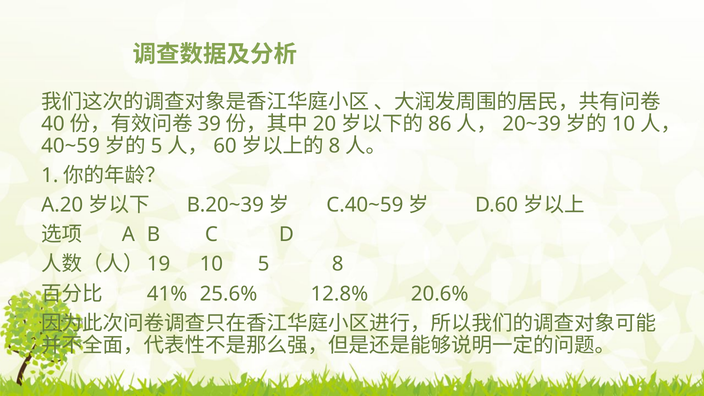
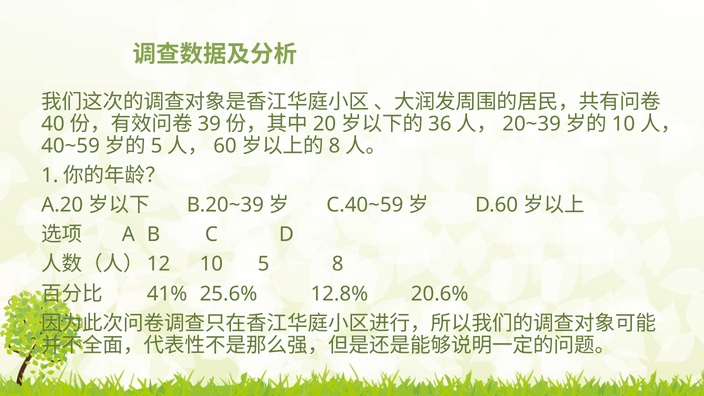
86: 86 -> 36 (440, 124)
19: 19 -> 12 (159, 264)
